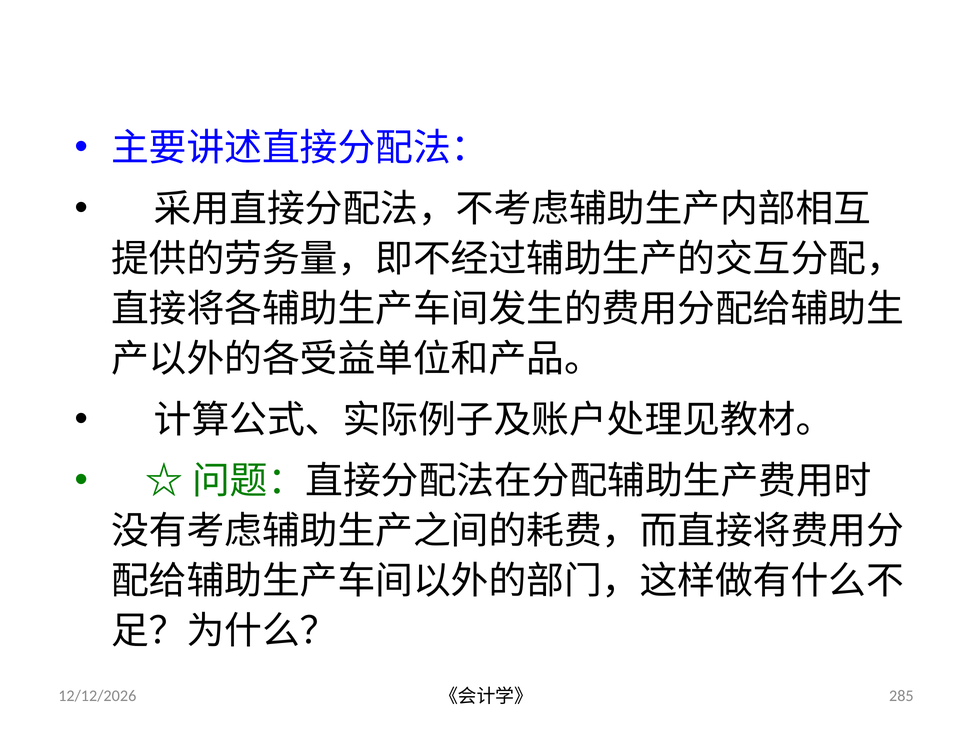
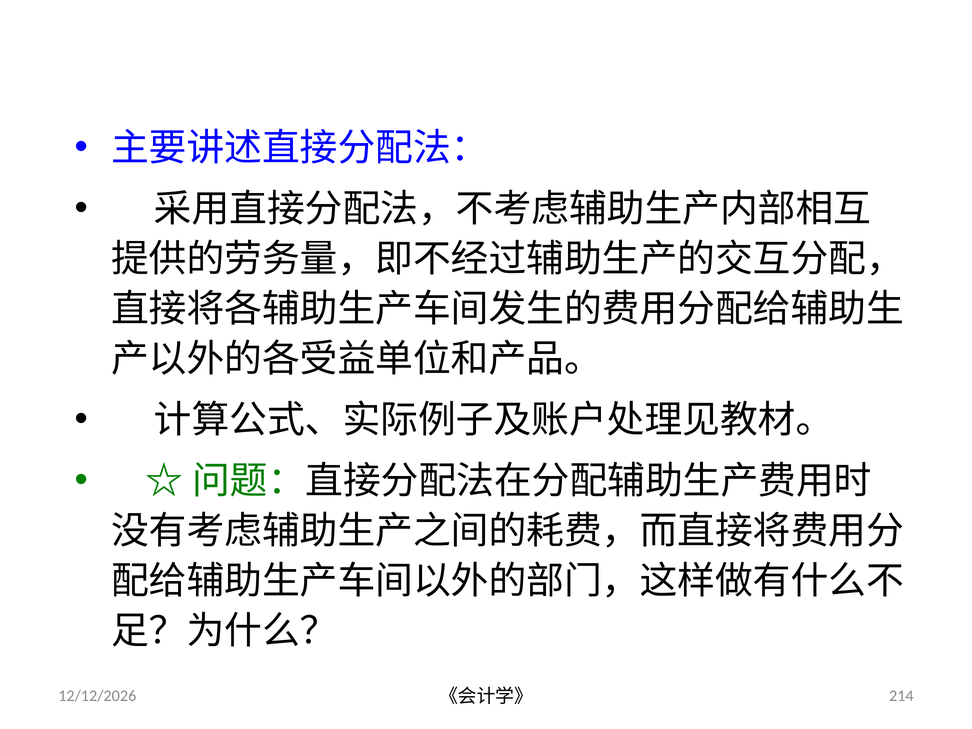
285: 285 -> 214 (901, 696)
